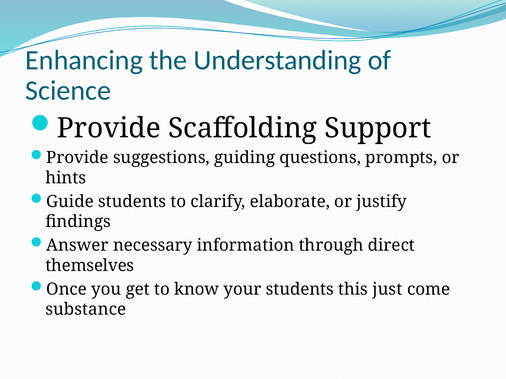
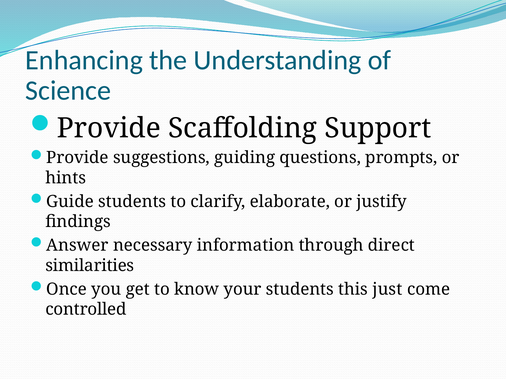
themselves: themselves -> similarities (90, 266)
substance: substance -> controlled (86, 310)
